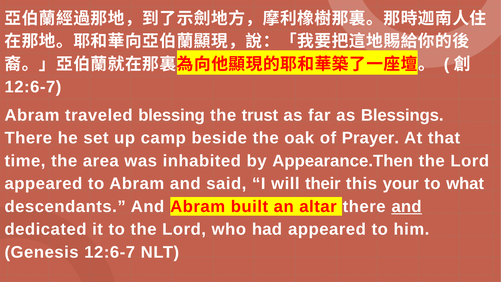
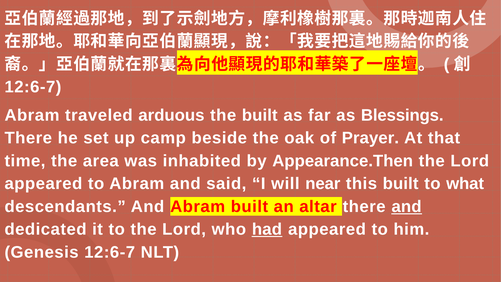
blessing: blessing -> arduous (171, 115)
the trust: trust -> built (260, 115)
their: their -> near (323, 184)
this your: your -> built (401, 184)
had underline: none -> present (267, 229)
